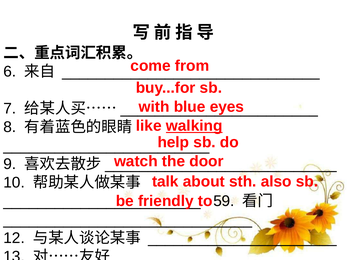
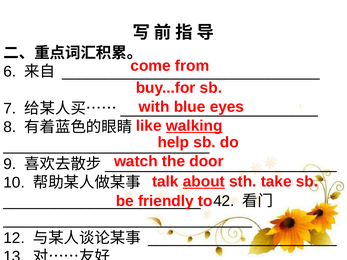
about underline: none -> present (204, 182)
also: also -> take (276, 182)
59: 59 -> 42 (224, 201)
